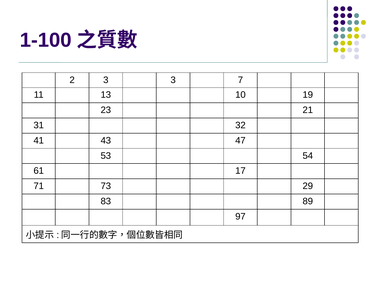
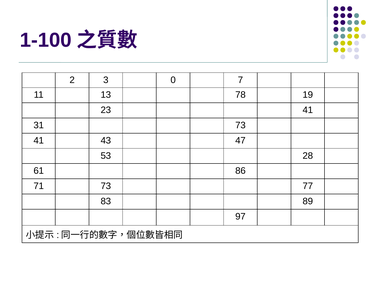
3 3: 3 -> 0 (173, 80)
10: 10 -> 78 (240, 95)
23 21: 21 -> 41 (308, 110)
31 32: 32 -> 73 (240, 125)
54: 54 -> 28 (308, 155)
17: 17 -> 86 (240, 171)
29: 29 -> 77 (308, 186)
